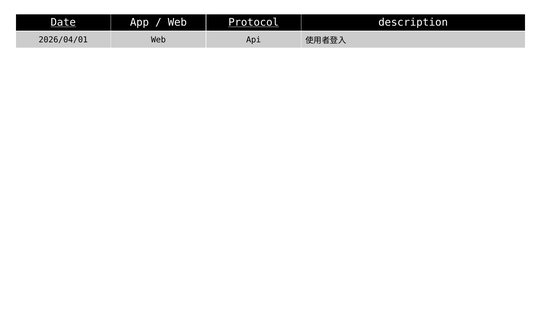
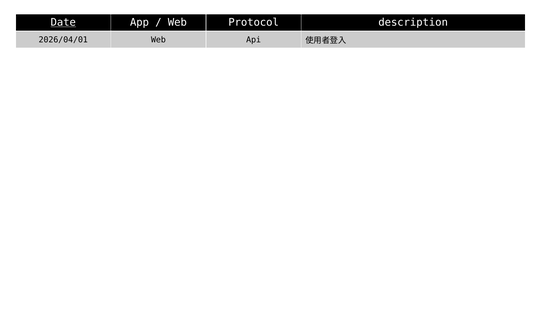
Protocol underline: present -> none (254, 22)
